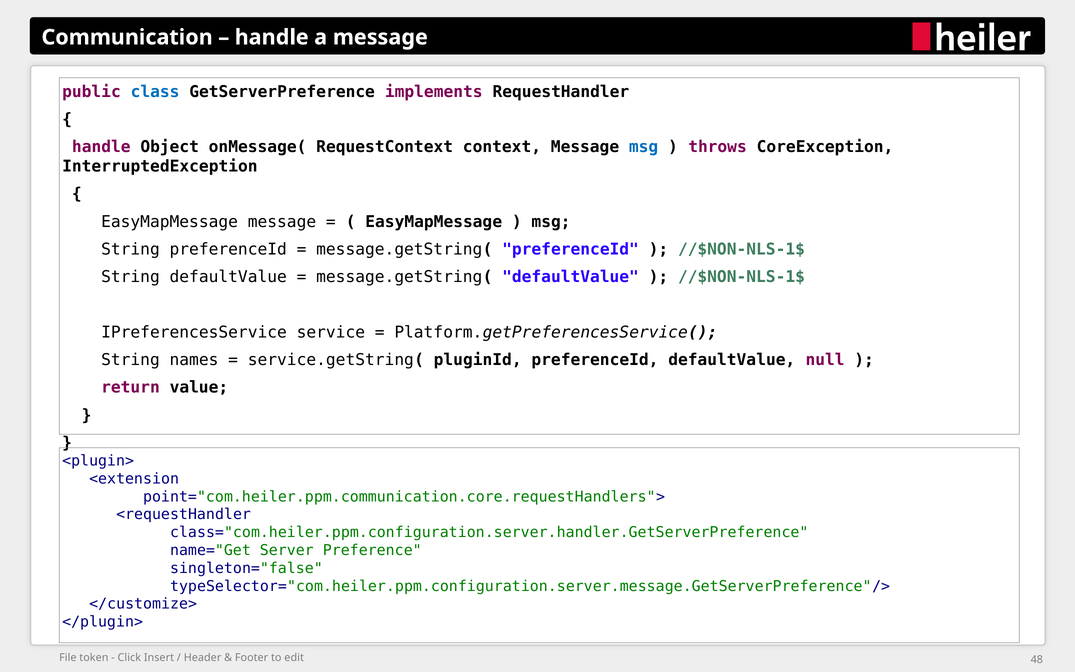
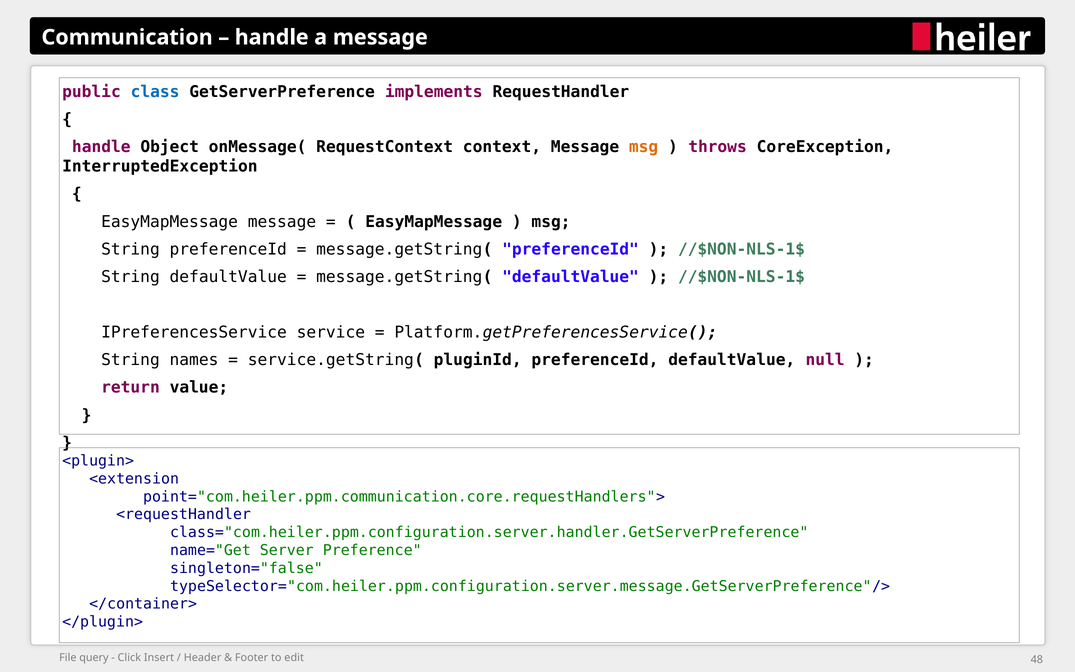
msg colour: blue -> orange (644, 147)
</customize>: </customize> -> </container> (143, 604)
token: token -> query (94, 658)
